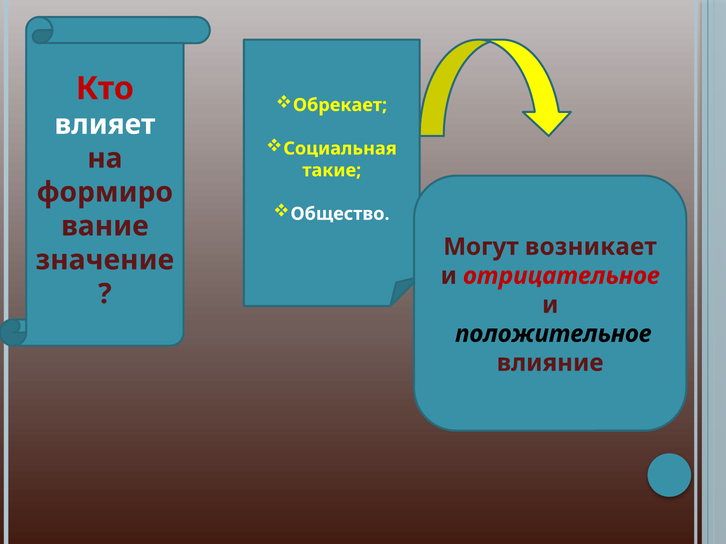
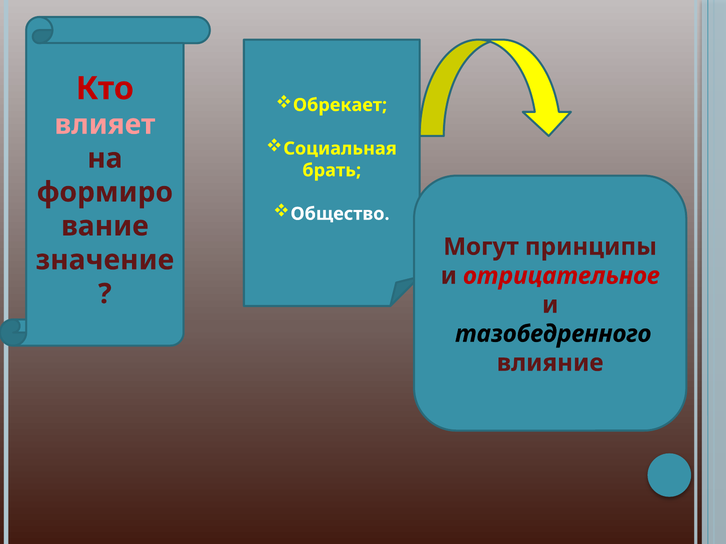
влияет colour: white -> pink (105, 125)
такие: такие -> брать (332, 170)
возникает: возникает -> принципы (591, 247)
положительное: положительное -> тазобедренного (553, 334)
